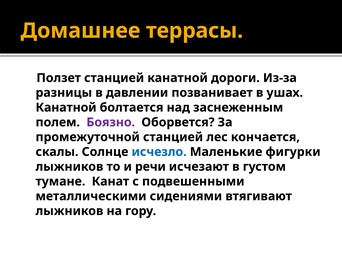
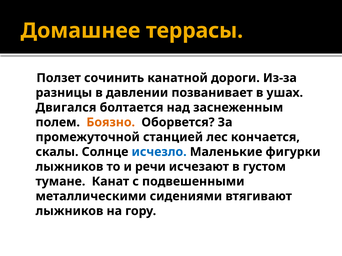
Ползет станцией: станцией -> сочинить (114, 78)
Канатной: Канатной -> Двигался (66, 108)
Боязно colour: purple -> orange (111, 123)
